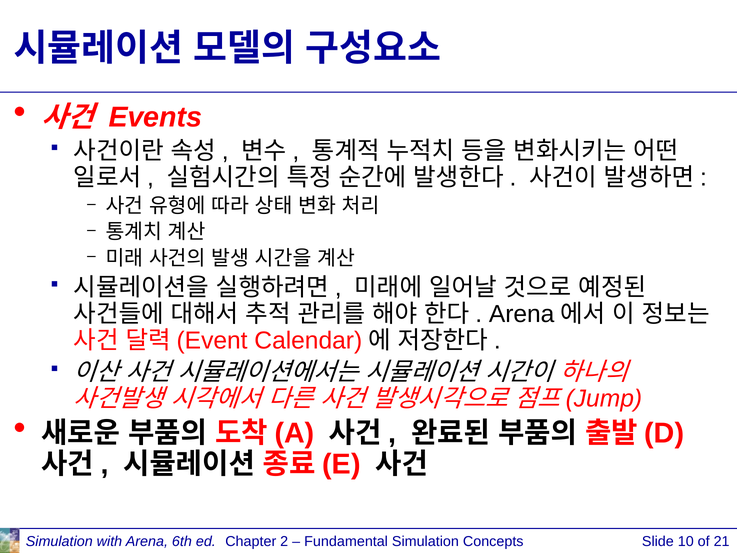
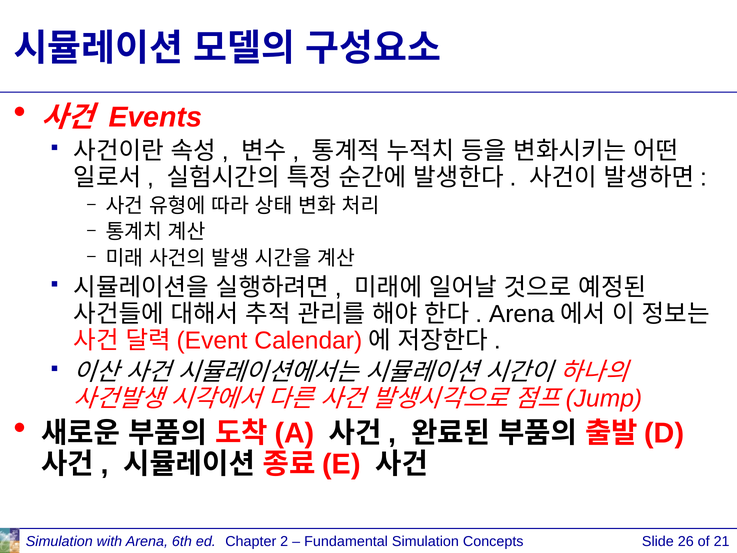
10: 10 -> 26 (686, 541)
